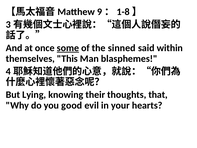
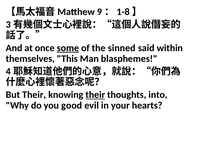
But Lying: Lying -> Their (34, 95)
their underline: none -> present (95, 95)
that: that -> into (158, 95)
